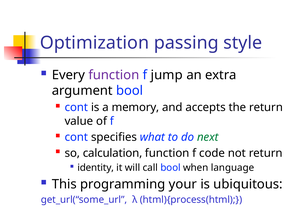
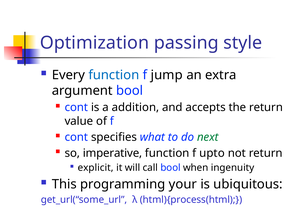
function colour: purple -> blue (114, 75)
memory: memory -> addition (135, 107)
calculation: calculation -> imperative (113, 153)
code: code -> upto (212, 153)
identity: identity -> explicit (96, 167)
language: language -> ingenuity (233, 167)
